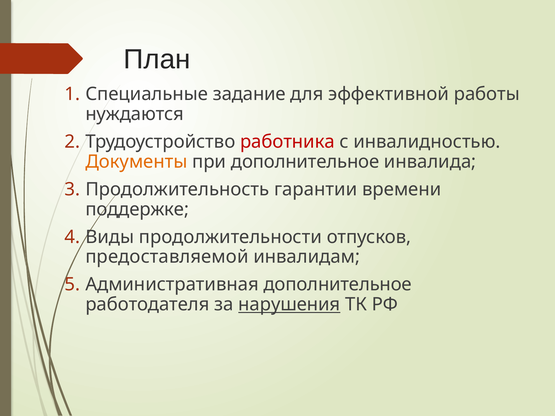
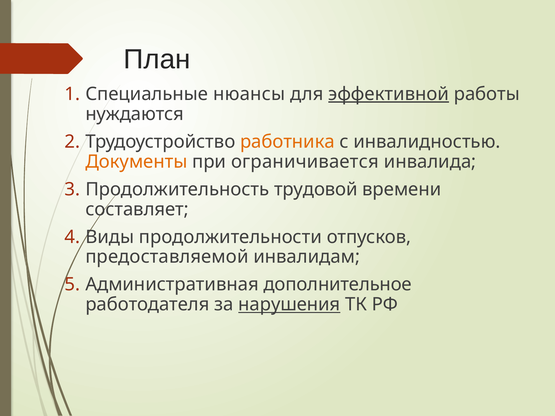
задание: задание -> нюансы (249, 94)
эффективной underline: none -> present (389, 94)
работника colour: red -> orange (287, 142)
при дополнительное: дополнительное -> ограничивается (305, 162)
гарантии: гарантии -> трудовой (316, 189)
поддержке: поддержке -> составляет (137, 209)
